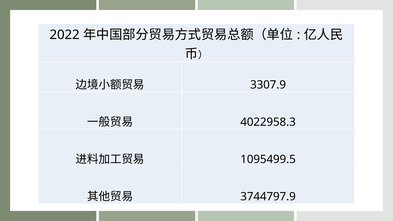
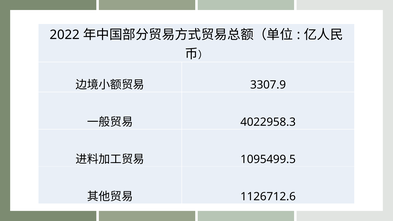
3744797.9: 3744797.9 -> 1126712.6 (268, 197)
